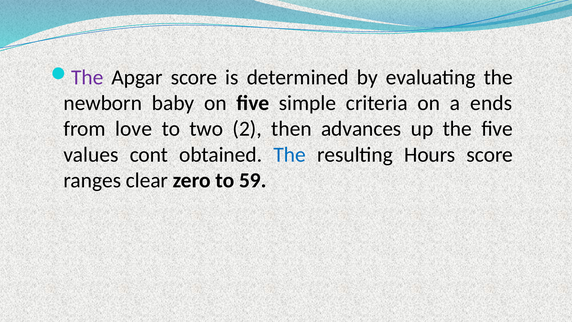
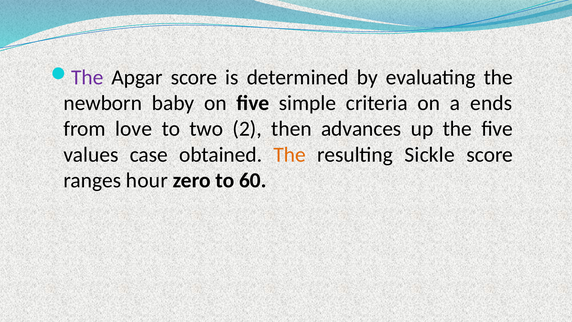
cont: cont -> case (149, 154)
The colour: blue -> orange (290, 154)
Hours: Hours -> Sickle (430, 154)
clear: clear -> hour (147, 180)
59: 59 -> 60 (253, 180)
